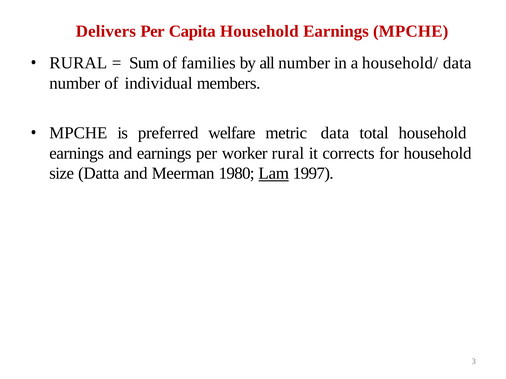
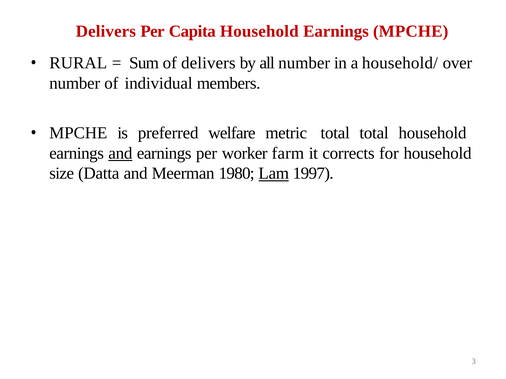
of families: families -> delivers (208, 63)
household/ data: data -> over (457, 63)
metric data: data -> total (335, 133)
and underline: none -> present (120, 153)
worker rural: rural -> farm (288, 153)
